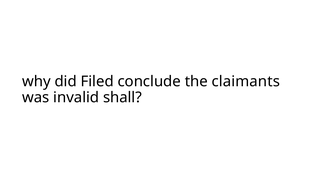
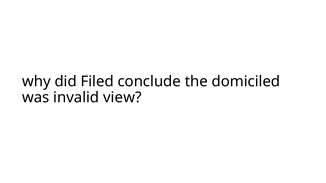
claimants: claimants -> domiciled (246, 82)
shall: shall -> view (122, 98)
